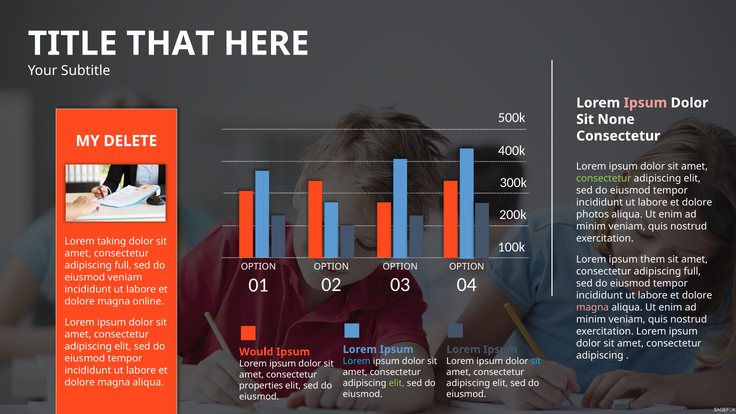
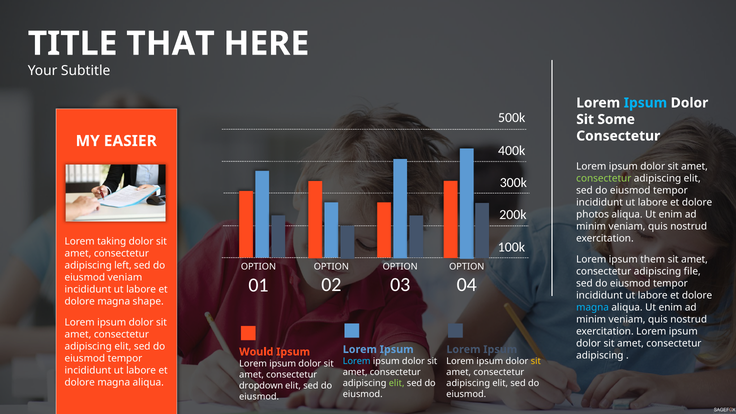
Ipsum colour: pink -> light blue (645, 103)
None: None -> Some (616, 119)
DELETE: DELETE -> EASIER (130, 141)
full: full -> left (123, 265)
full: full -> file (692, 272)
online: online -> shape (148, 301)
magna colour: pink -> light blue (593, 307)
sit colour: light blue -> yellow (536, 361)
properties: properties -> dropdown (261, 386)
